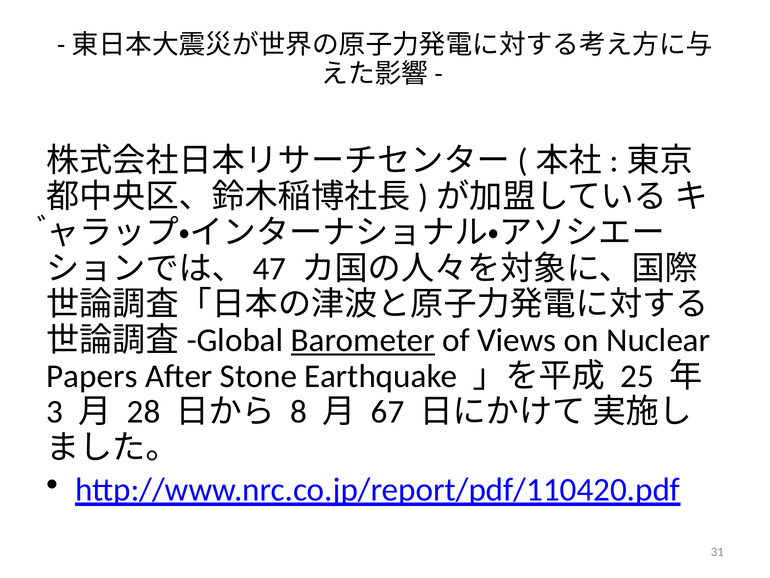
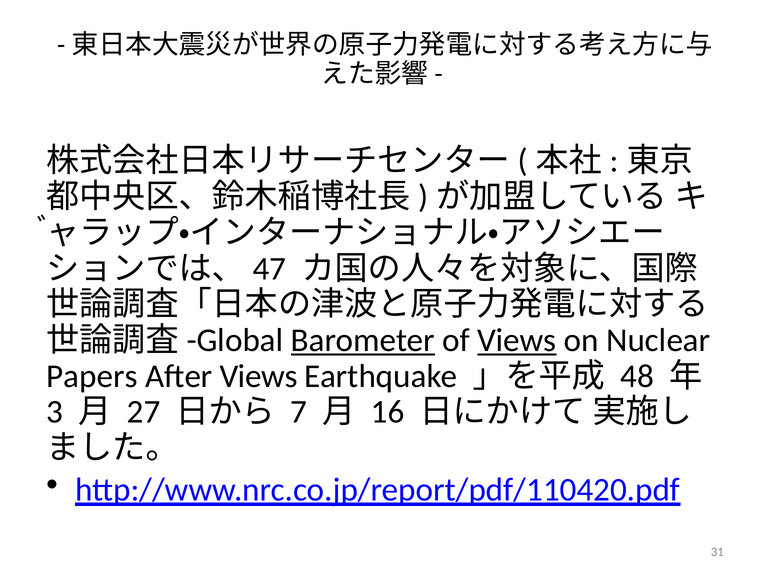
Views underline: none -> present (517, 340)
After Stone: Stone -> Views (259, 376)
25: 25 -> 48 (637, 376)
28: 28 -> 27 (144, 412)
8: 8 -> 7 (299, 412)
67: 67 -> 16 (388, 412)
